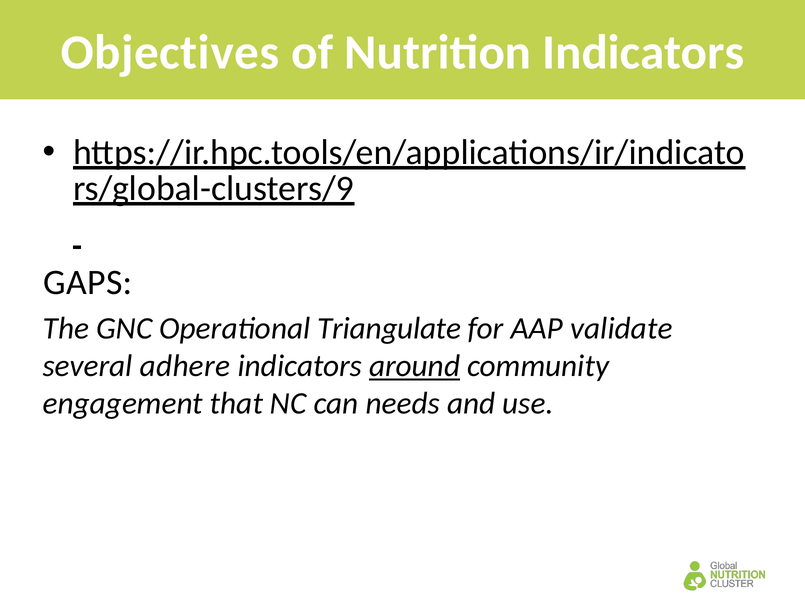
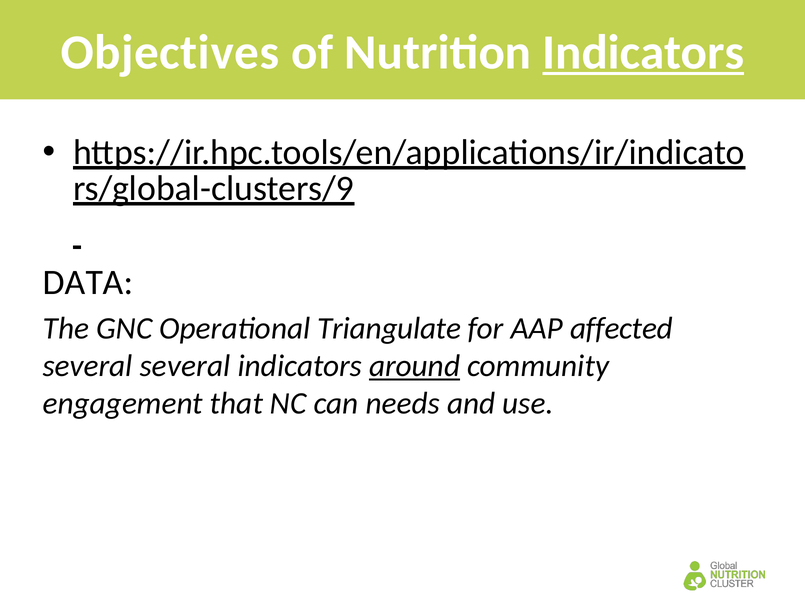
Indicators underline: none -> present (643, 52)
GAPS: GAPS -> DATA (88, 282)
validate: validate -> affected (622, 328)
several adhere: adhere -> several (185, 366)
